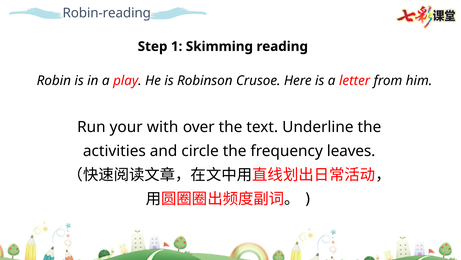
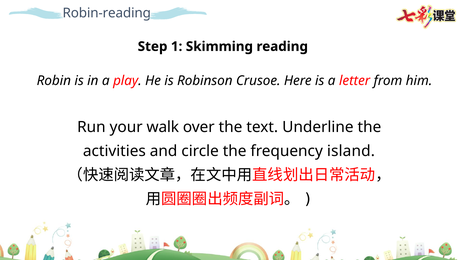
with: with -> walk (163, 127)
leaves: leaves -> island (351, 151)
